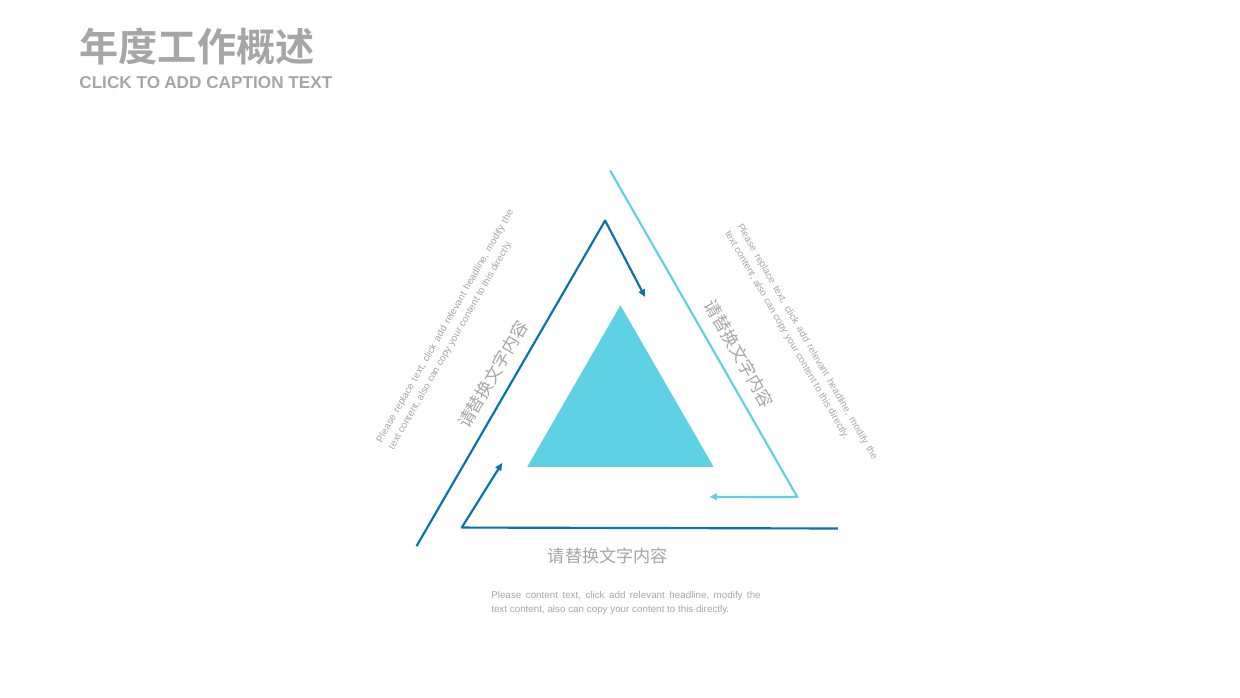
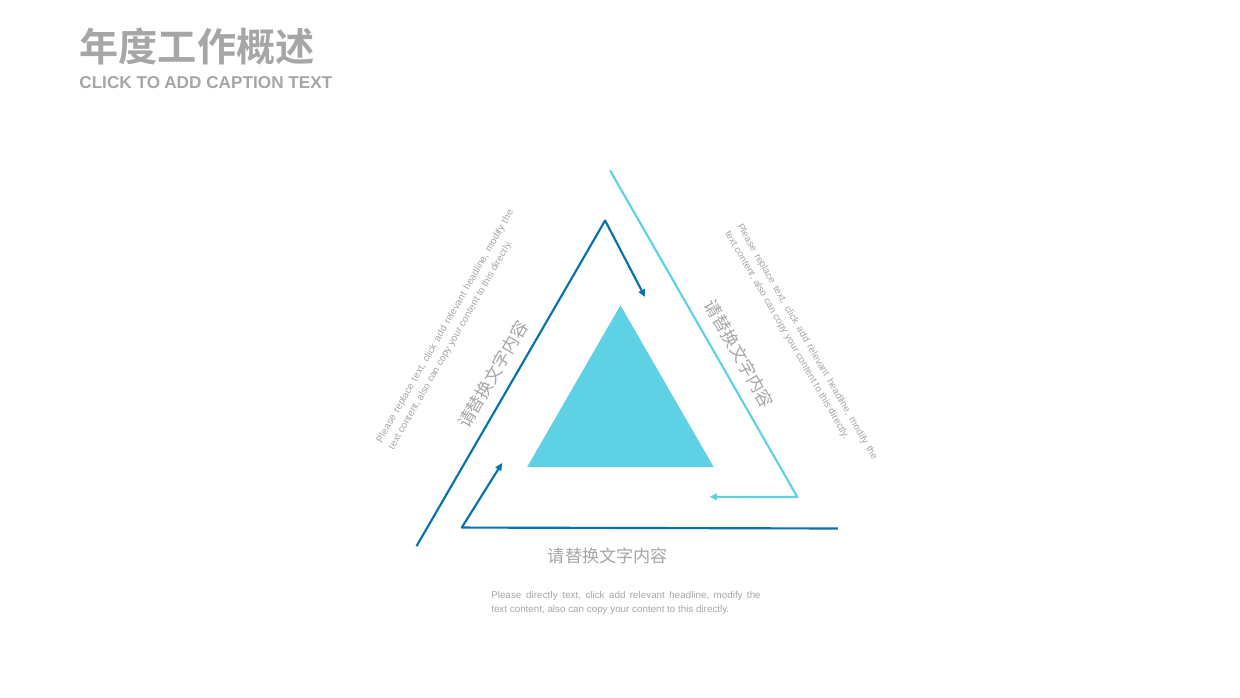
Please content: content -> directly (542, 595)
